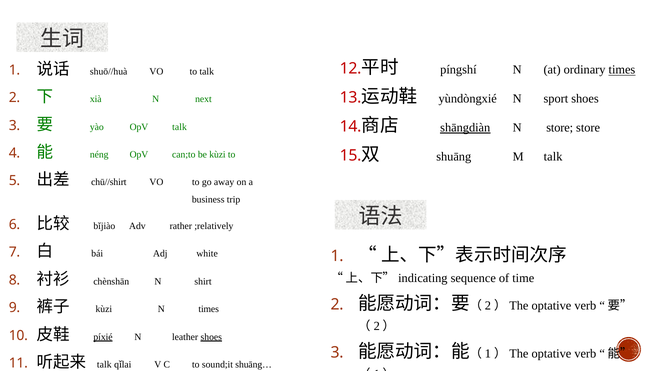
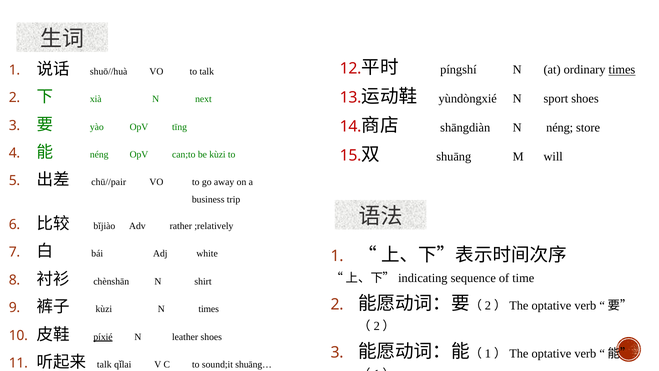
OpV talk: talk -> tīng (180, 127)
shāngdiàn underline: present -> none (465, 128)
N store: store -> néng (560, 128)
M talk: talk -> will (553, 157)
chū//shirt: chū//shirt -> chū//pair (109, 182)
shoes underline: present -> none (211, 337)
